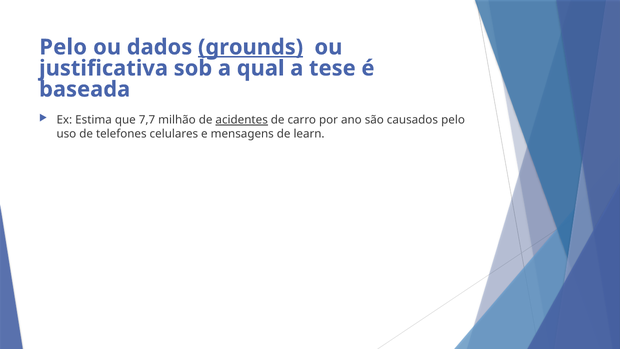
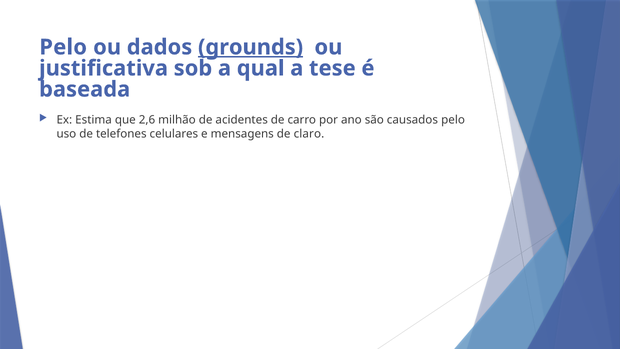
7,7: 7,7 -> 2,6 (147, 120)
acidentes underline: present -> none (242, 120)
learn: learn -> claro (309, 134)
